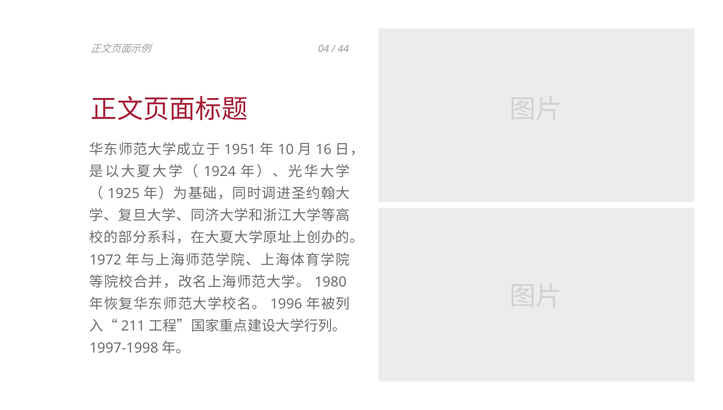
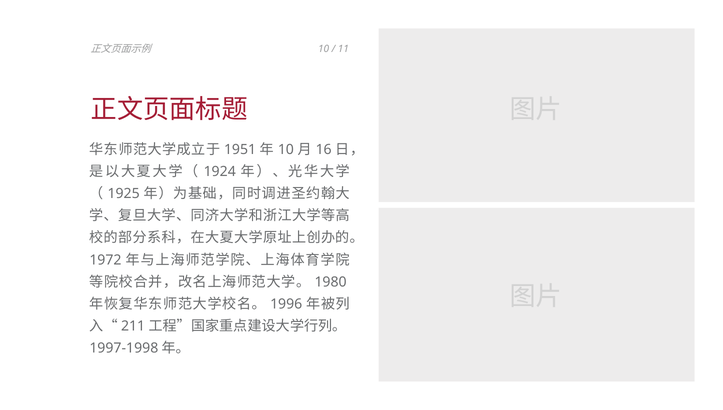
04: 04 -> 10 (324, 49)
44: 44 -> 11 (343, 49)
